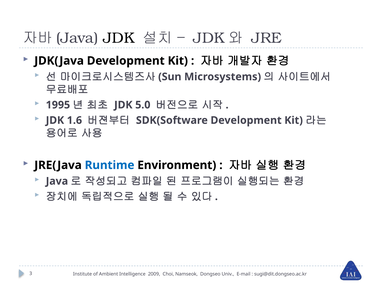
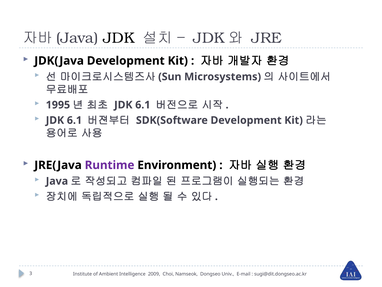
5.0: 5.0 -> 6.1 (143, 105)
1.6: 1.6 -> 6.1 (74, 120)
Runtime colour: blue -> purple (110, 165)
